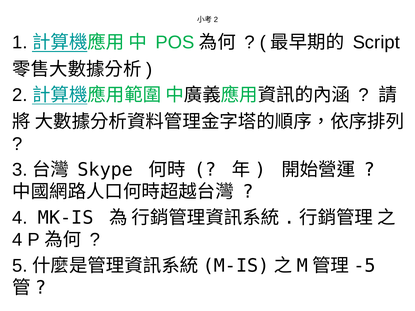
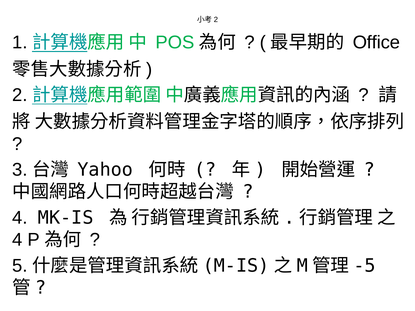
Script: Script -> Office (376, 43)
Skype: Skype -> Yahoo (105, 170)
